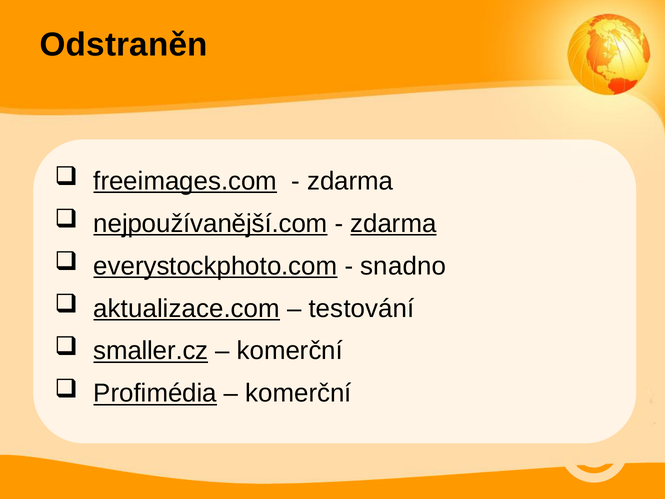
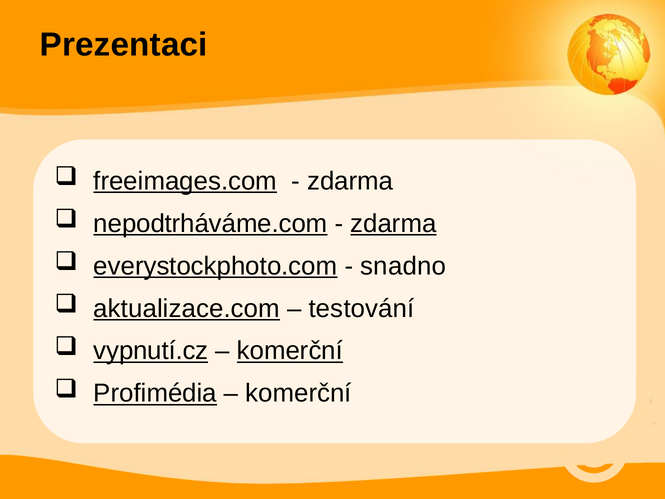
Odstraněn: Odstraněn -> Prezentaci (124, 45)
nejpoužívanější.com: nejpoužívanější.com -> nepodtrháváme.com (210, 223)
smaller.cz: smaller.cz -> vypnutí.cz (151, 351)
komerční underline: none -> present (290, 351)
